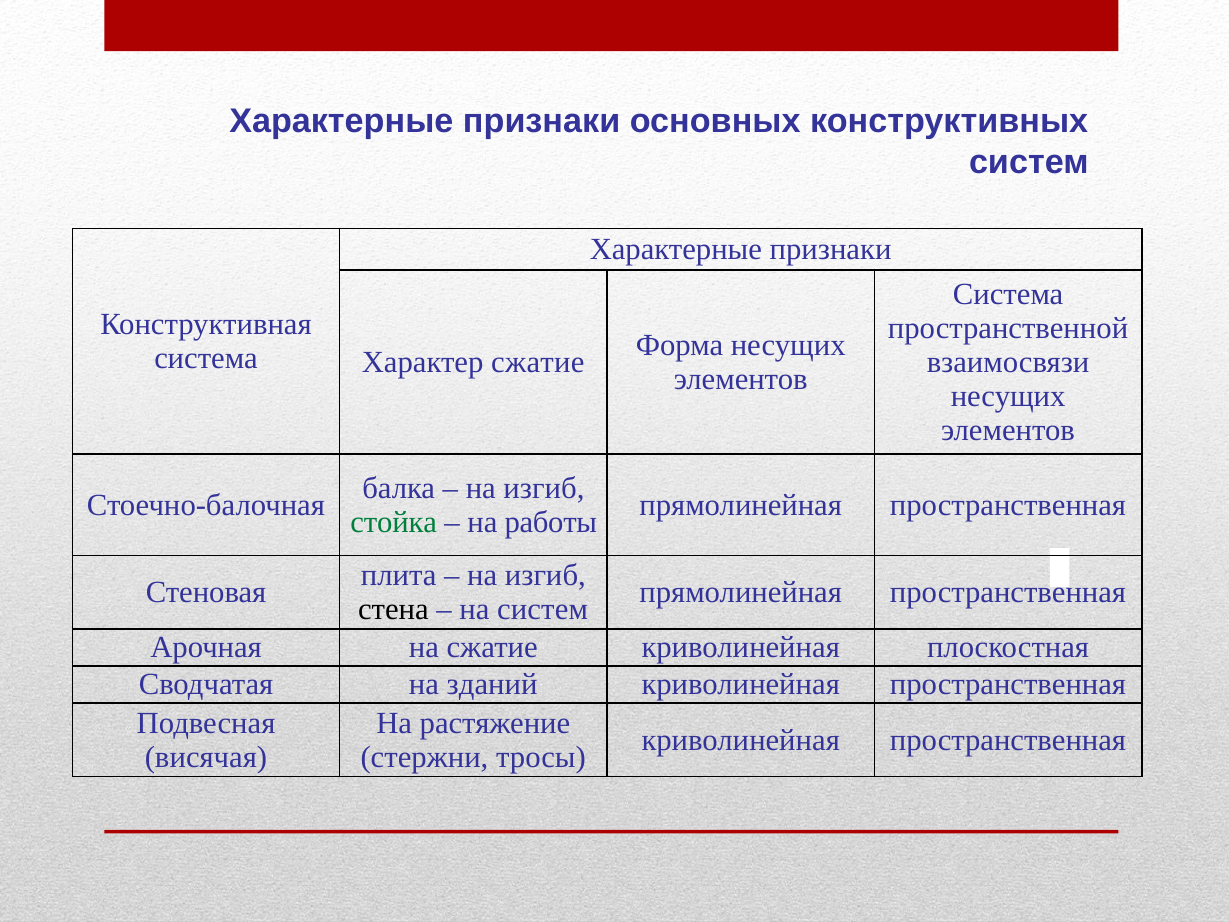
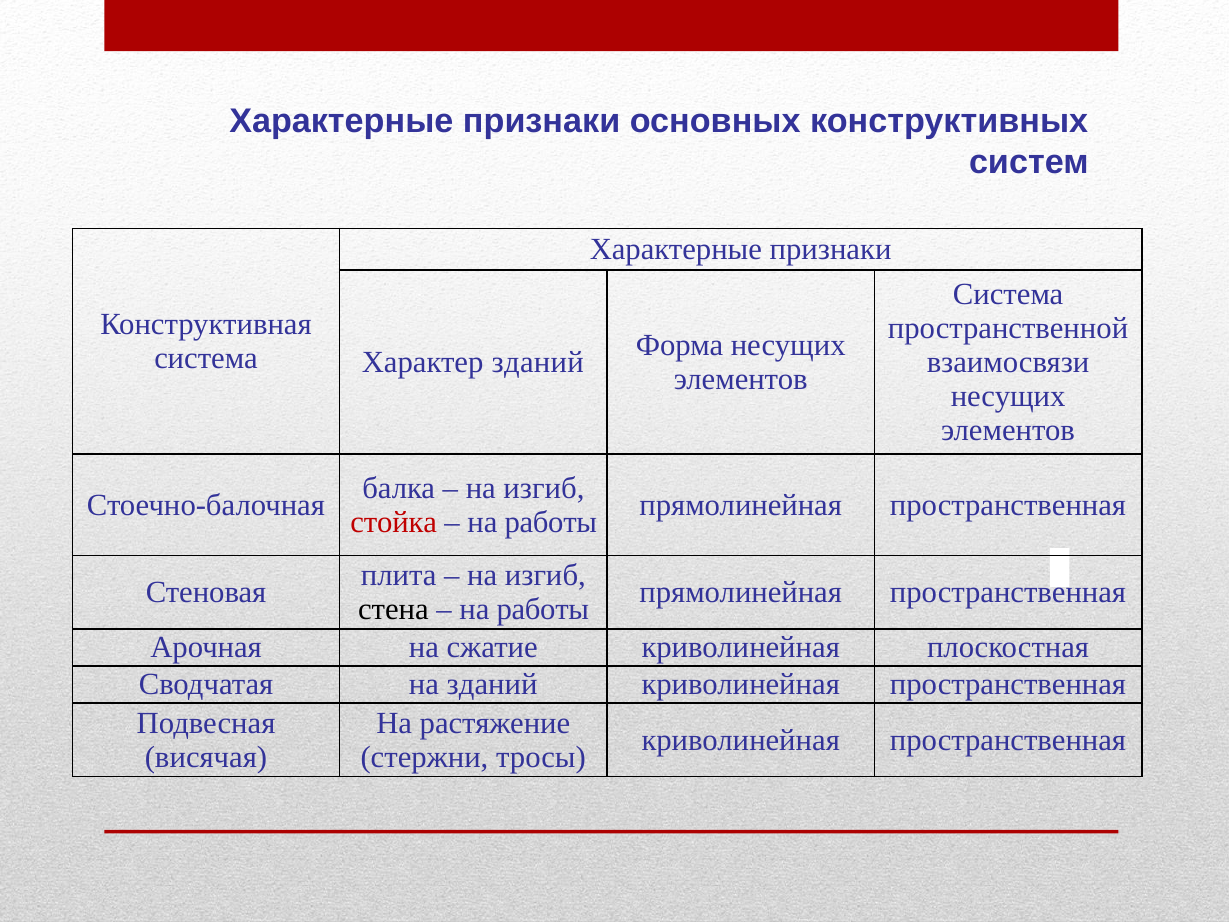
Характер сжатие: сжатие -> зданий (538, 362)
стойка colour: green -> red (394, 522)
систем: систем -> работы (543, 609)
